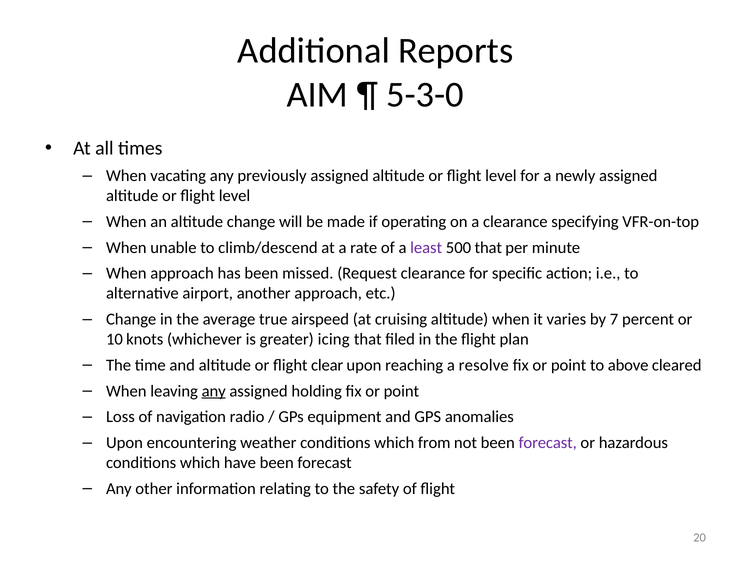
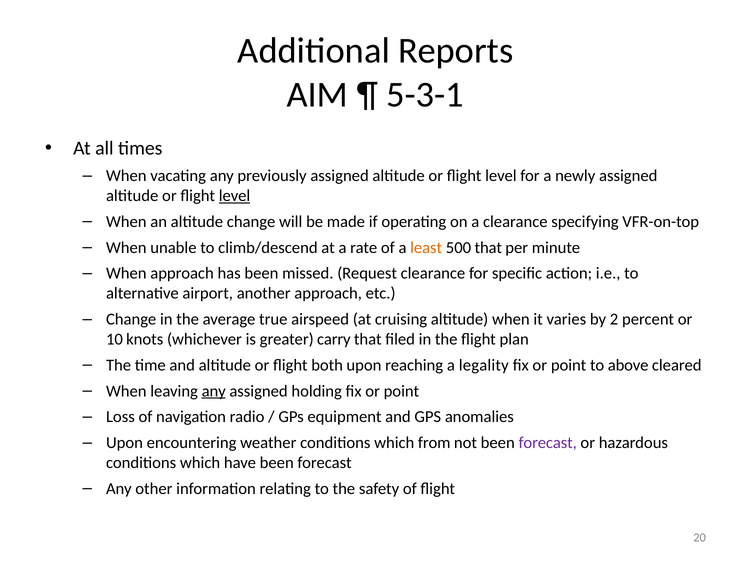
5-3-0: 5-3-0 -> 5-3-1 (425, 95)
level underline: none -> present (235, 196)
least colour: purple -> orange (426, 248)
7: 7 -> 2 (614, 319)
icing: icing -> carry (334, 340)
clear: clear -> both (327, 365)
resolve: resolve -> legality (484, 365)
